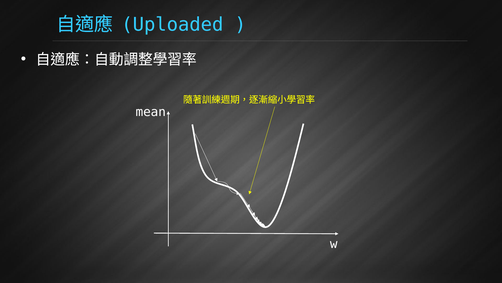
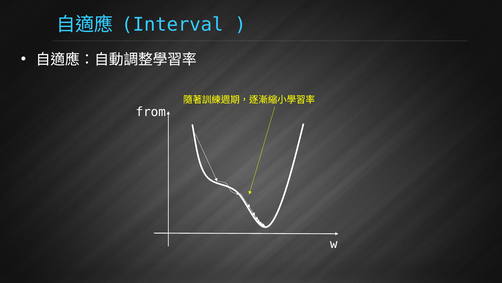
Uploaded: Uploaded -> Interval (172, 24)
mean: mean -> from (151, 112)
